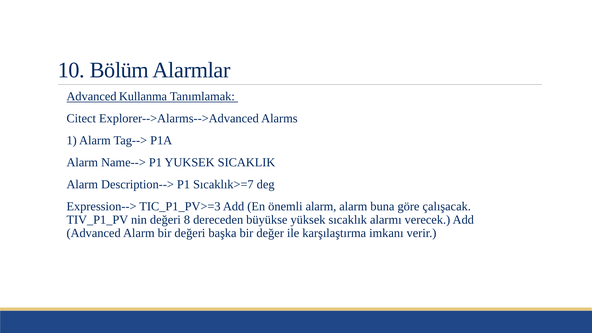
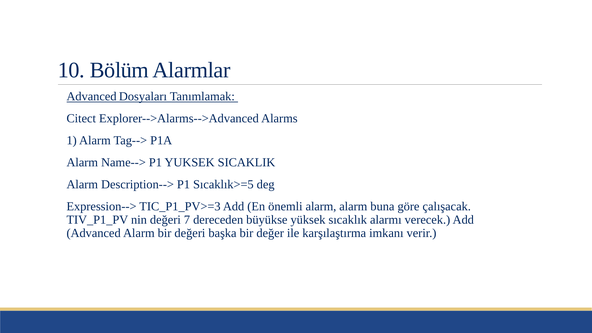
Kullanma: Kullanma -> Dosyaları (143, 97)
Sıcaklık>=7: Sıcaklık>=7 -> Sıcaklık>=5 (223, 184)
8: 8 -> 7 (187, 220)
